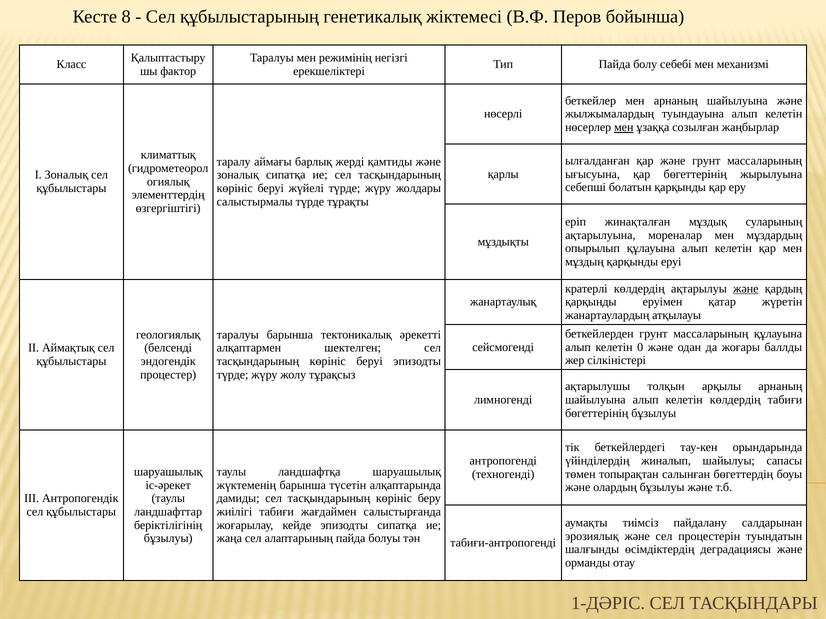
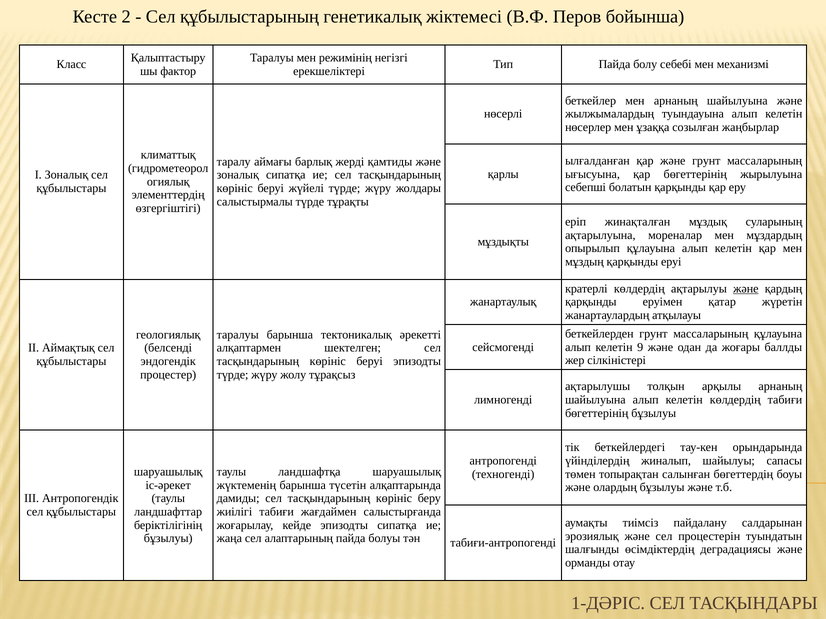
8: 8 -> 2 (126, 17)
мен underline: present -> none (624, 127)
0: 0 -> 9 (640, 347)
